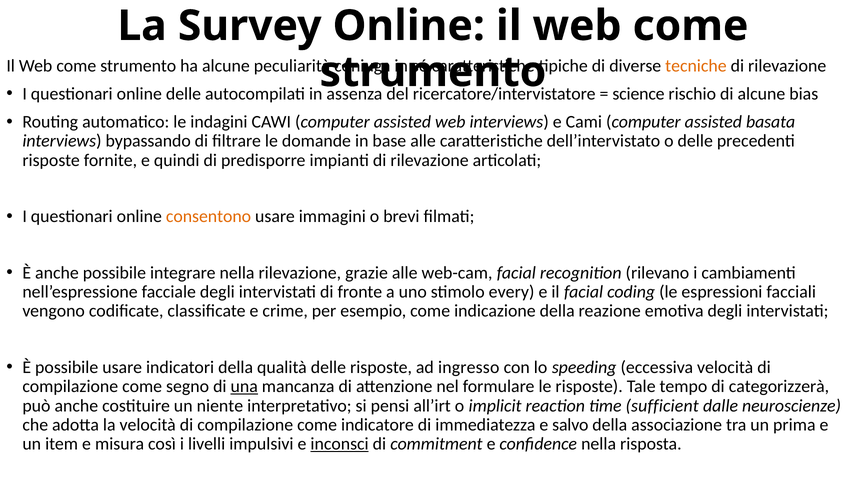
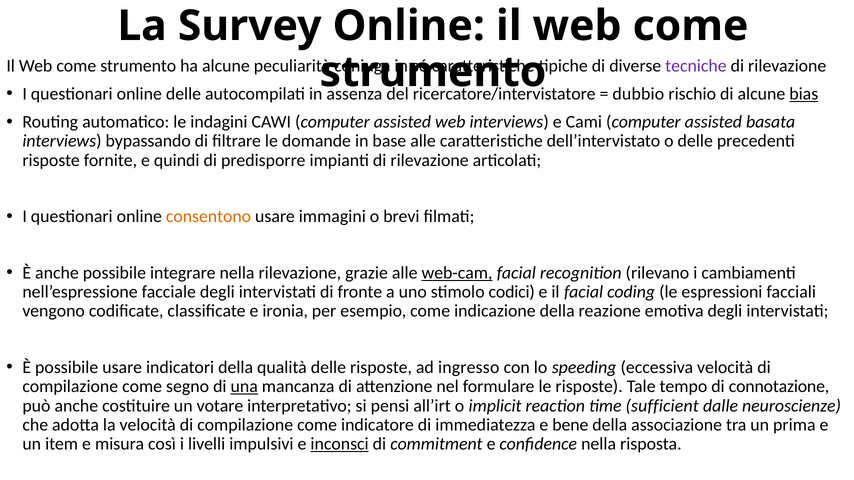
tecniche colour: orange -> purple (696, 66)
science: science -> dubbio (638, 94)
bias underline: none -> present (804, 94)
web-cam underline: none -> present (457, 273)
every: every -> codici (512, 292)
crime: crime -> ironia (285, 311)
categorizzerà: categorizzerà -> connotazione (779, 387)
niente: niente -> votare (220, 406)
salvo: salvo -> bene (570, 425)
